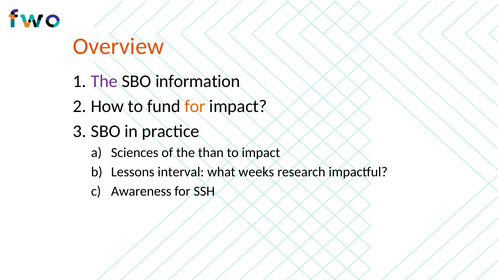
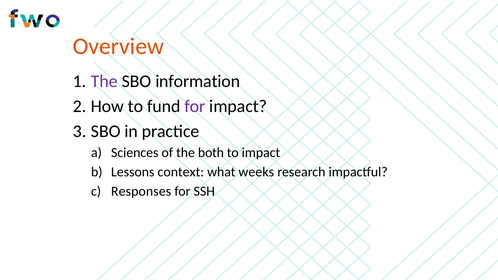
for colour: orange -> purple (195, 106)
than: than -> both (211, 153)
interval: interval -> context (181, 172)
Awareness: Awareness -> Responses (141, 191)
